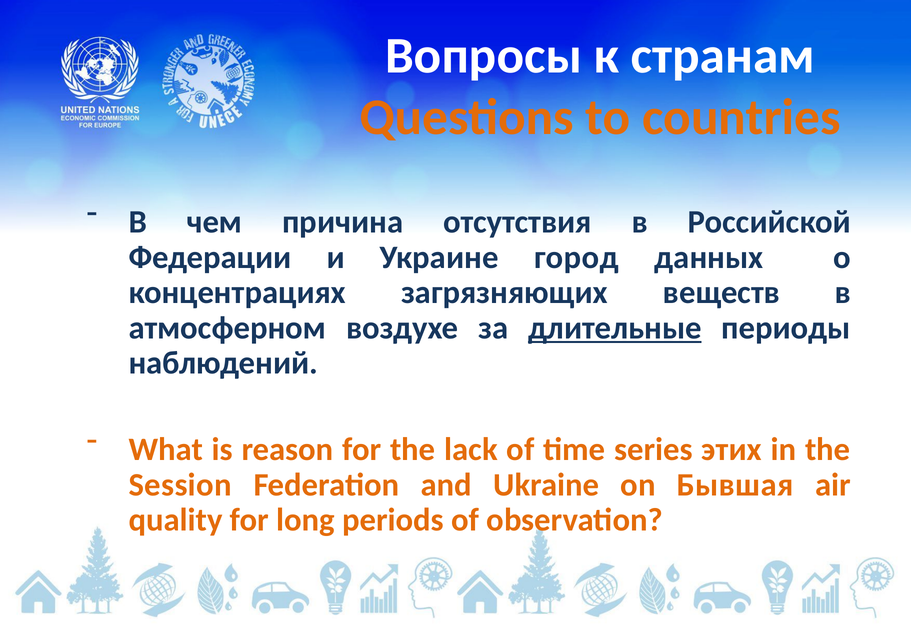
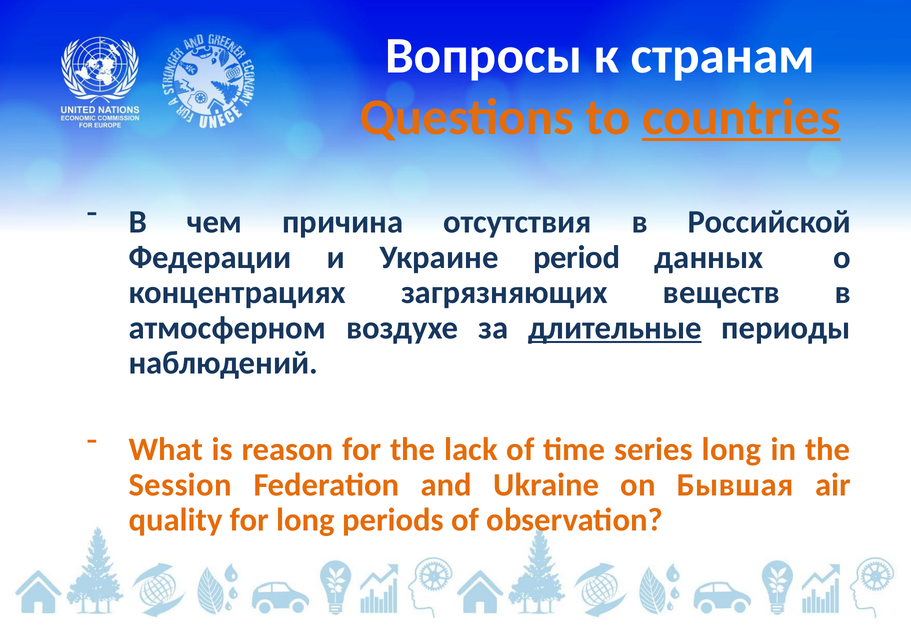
countries underline: none -> present (741, 118)
город: город -> period (577, 258)
series этих: этих -> long (731, 450)
